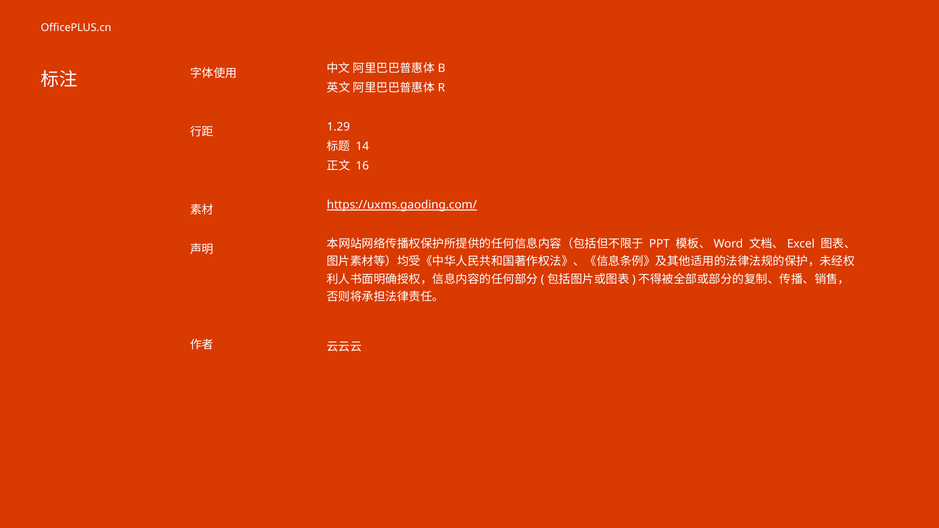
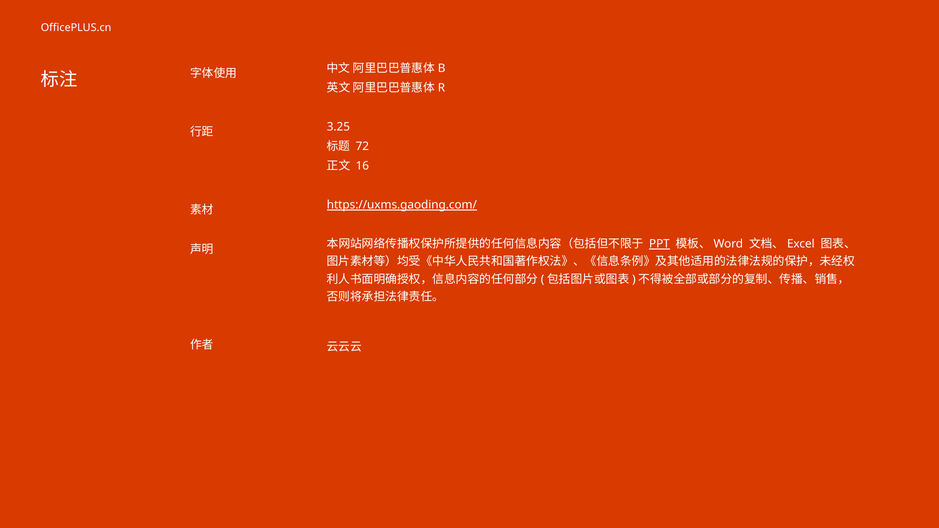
1.29: 1.29 -> 3.25 (338, 127)
14: 14 -> 72 (362, 146)
PPT underline: none -> present (659, 244)
